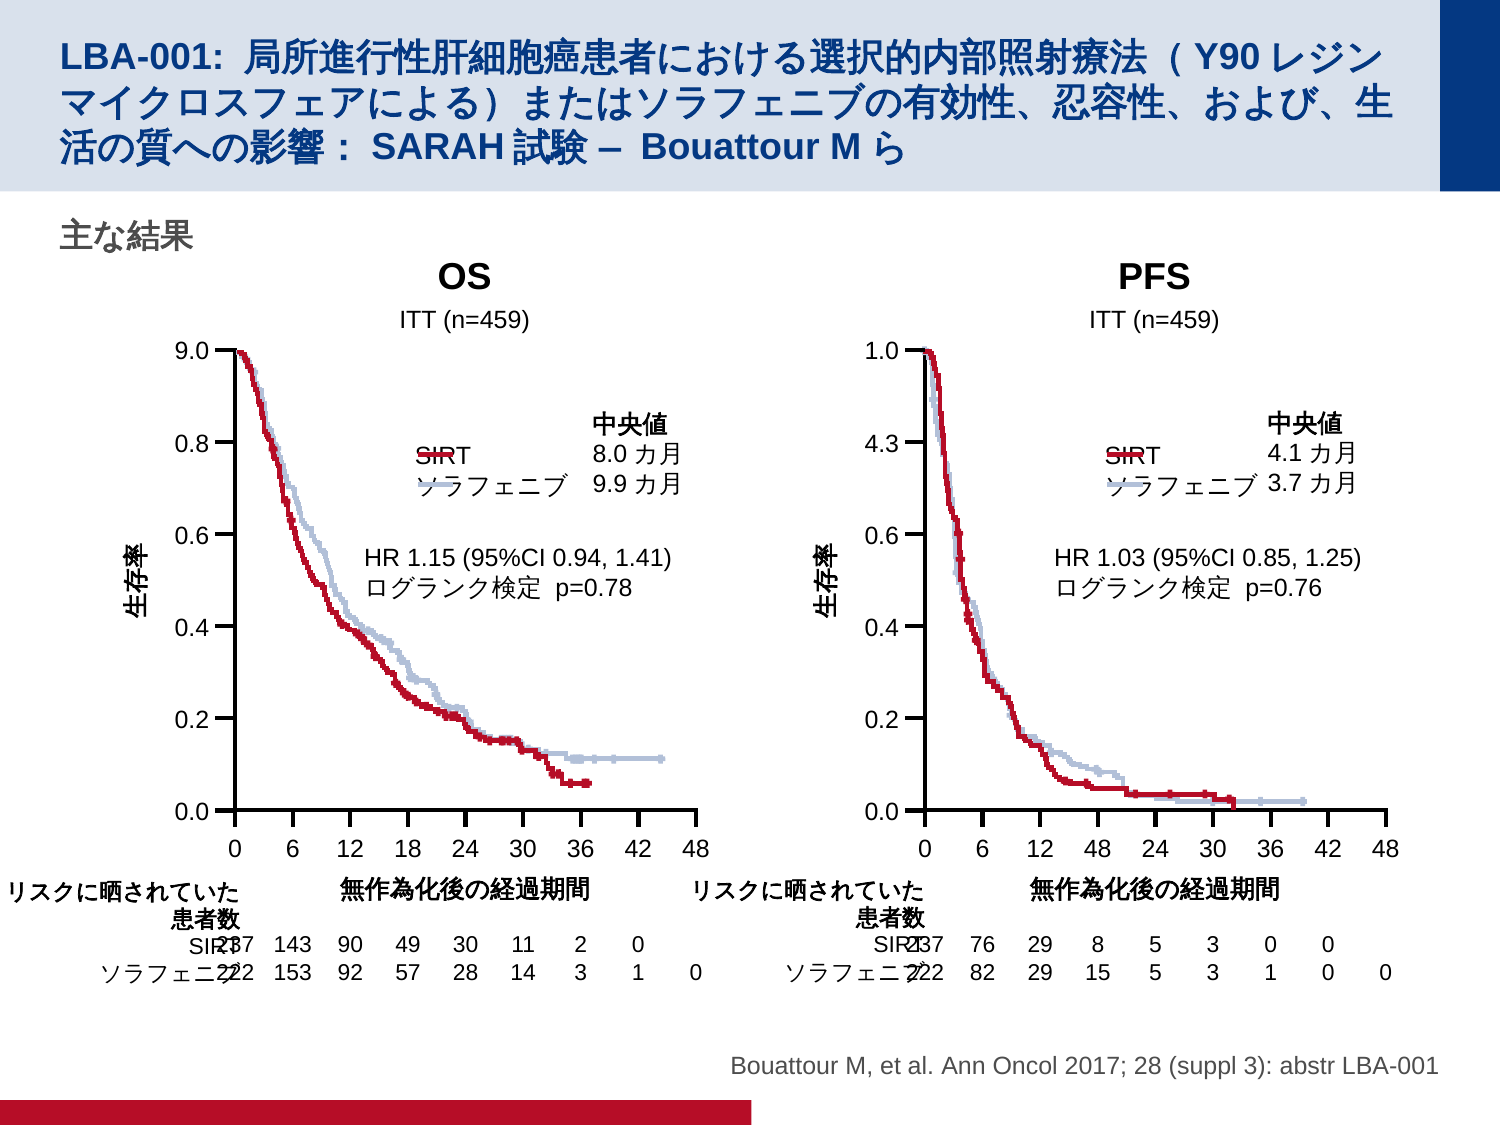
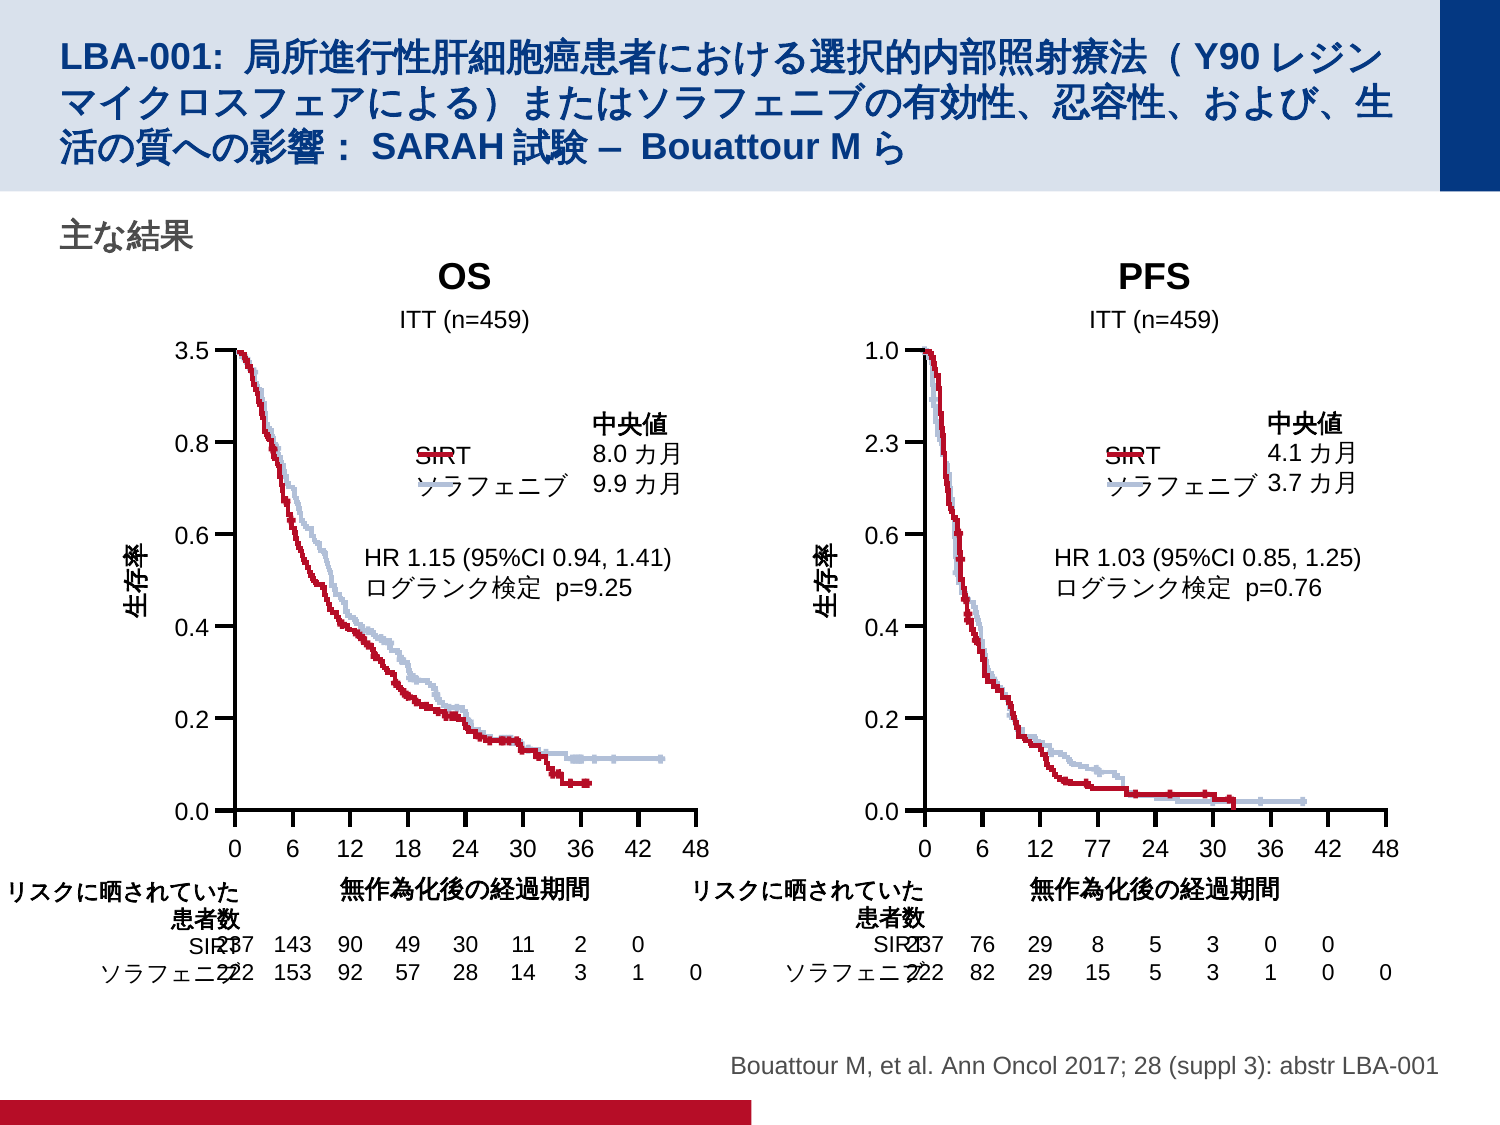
9.0: 9.0 -> 3.5 (192, 352)
4.3: 4.3 -> 2.3 (882, 444)
p=0.78: p=0.78 -> p=9.25 (594, 588)
12 48: 48 -> 77 (1098, 849)
